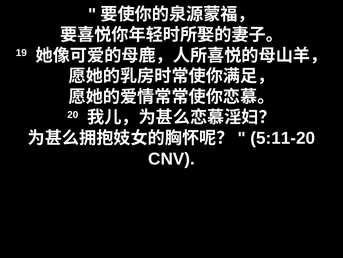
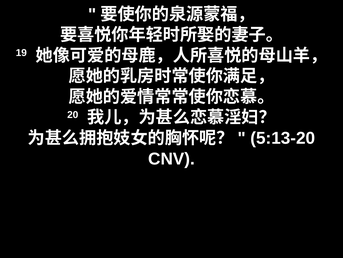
5:11-20: 5:11-20 -> 5:13-20 (283, 138)
